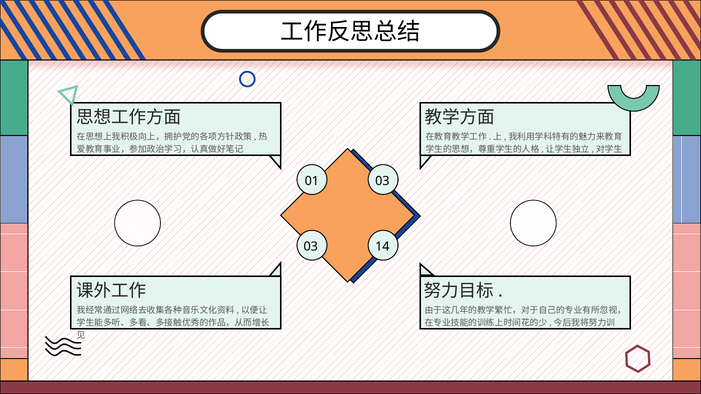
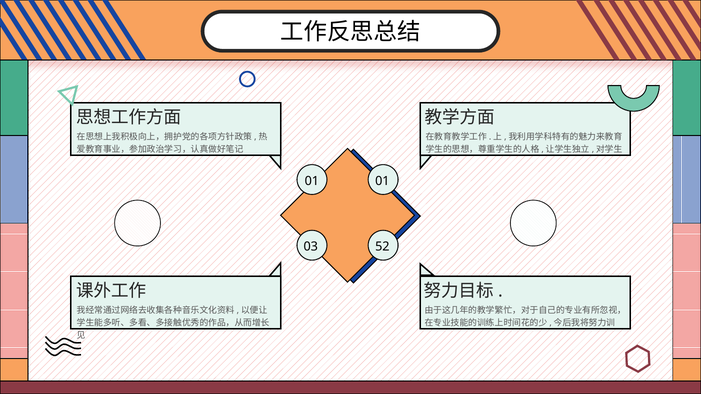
01 03: 03 -> 01 (382, 181)
14: 14 -> 52 (382, 247)
